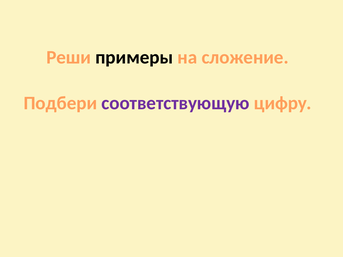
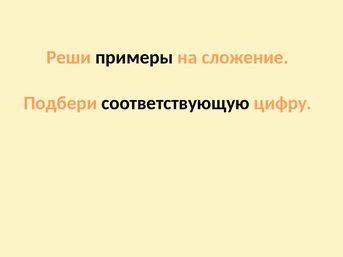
соответствующую colour: purple -> black (176, 103)
